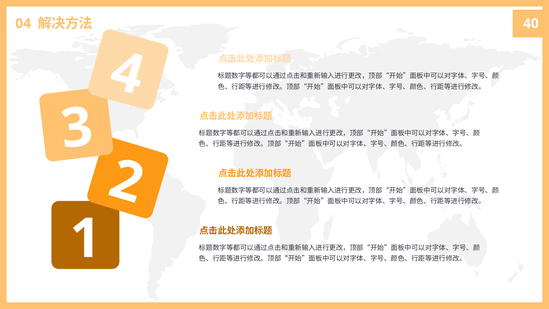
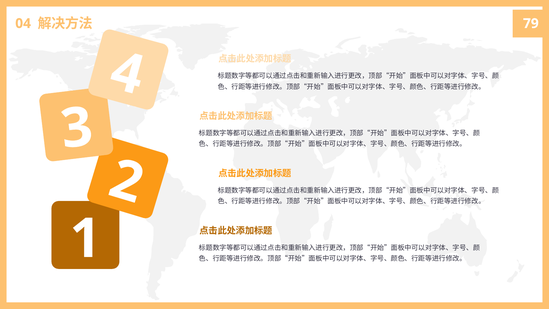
40: 40 -> 79 (531, 23)
